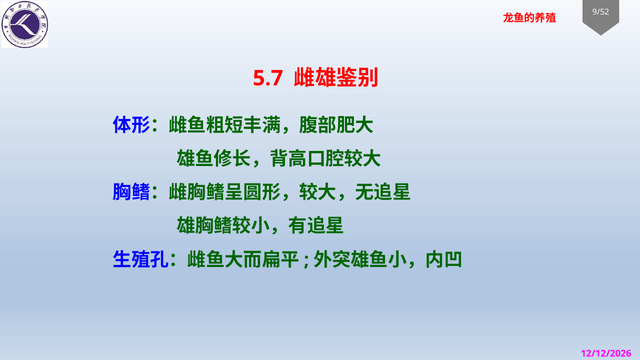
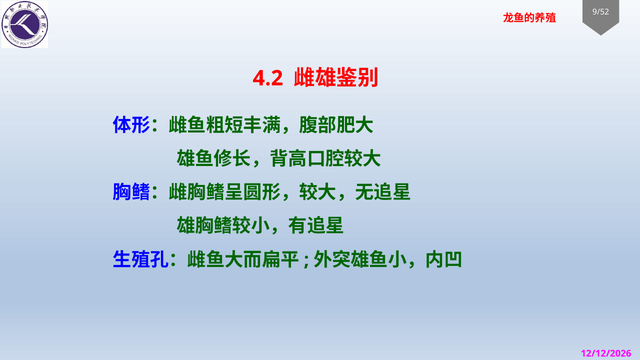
5.7: 5.7 -> 4.2 (268, 78)
